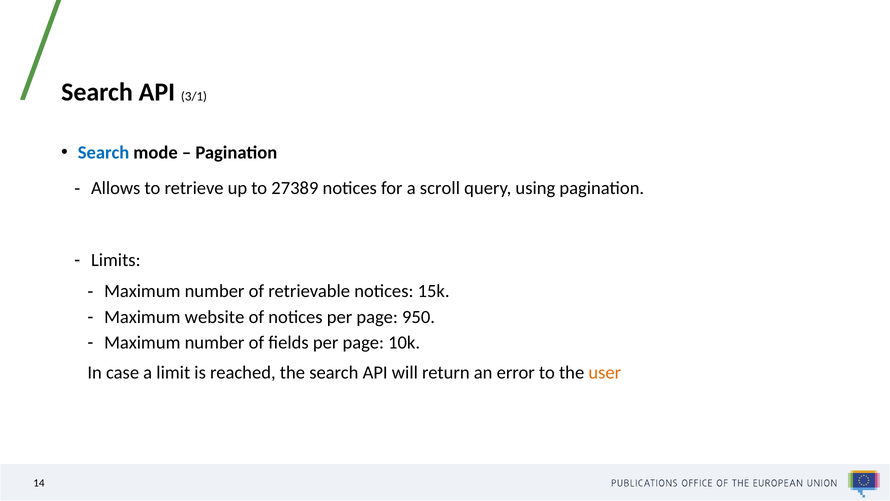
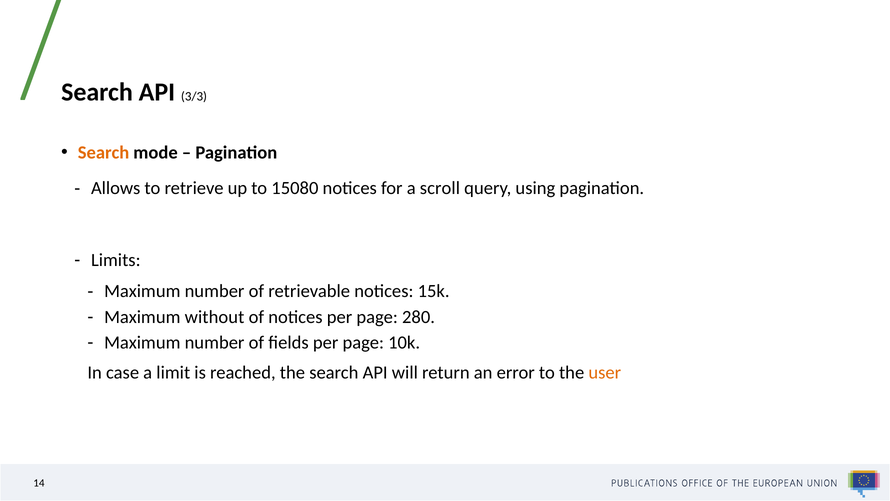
3/1: 3/1 -> 3/3 (194, 96)
Search colour: blue -> orange (104, 152)
27389: 27389 -> 15080 (295, 188)
website: website -> without (215, 317)
950: 950 -> 280 (419, 317)
